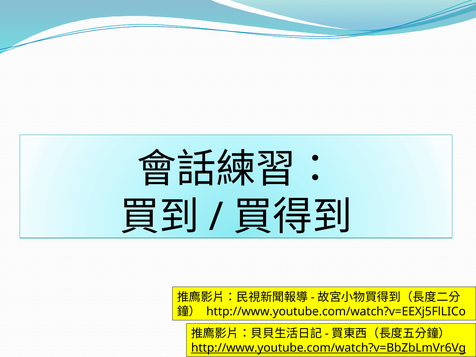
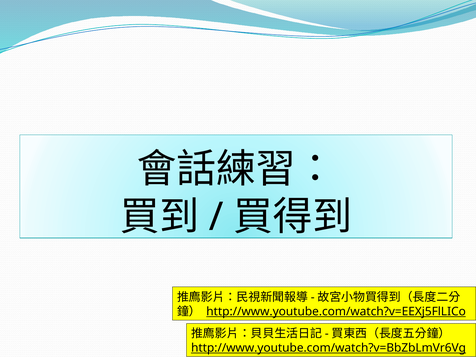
http://www.youtube.com/watch?v=EEXj5FlLICo underline: none -> present (336, 311)
